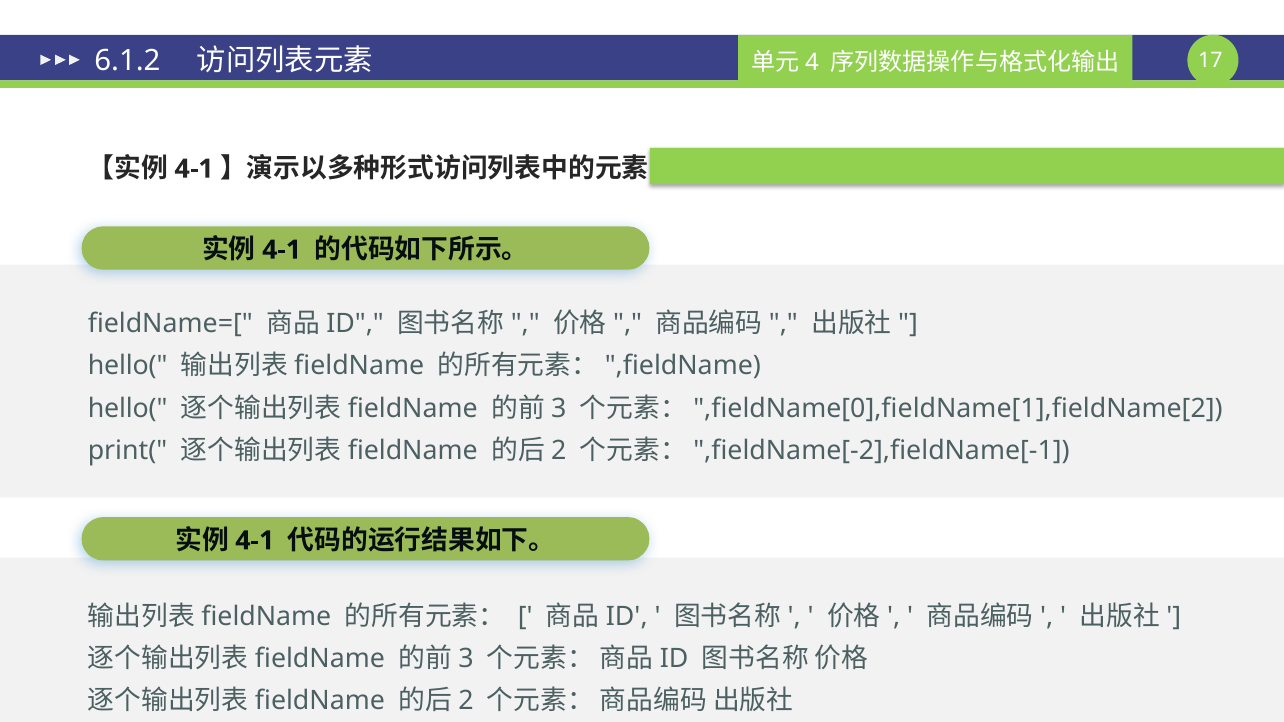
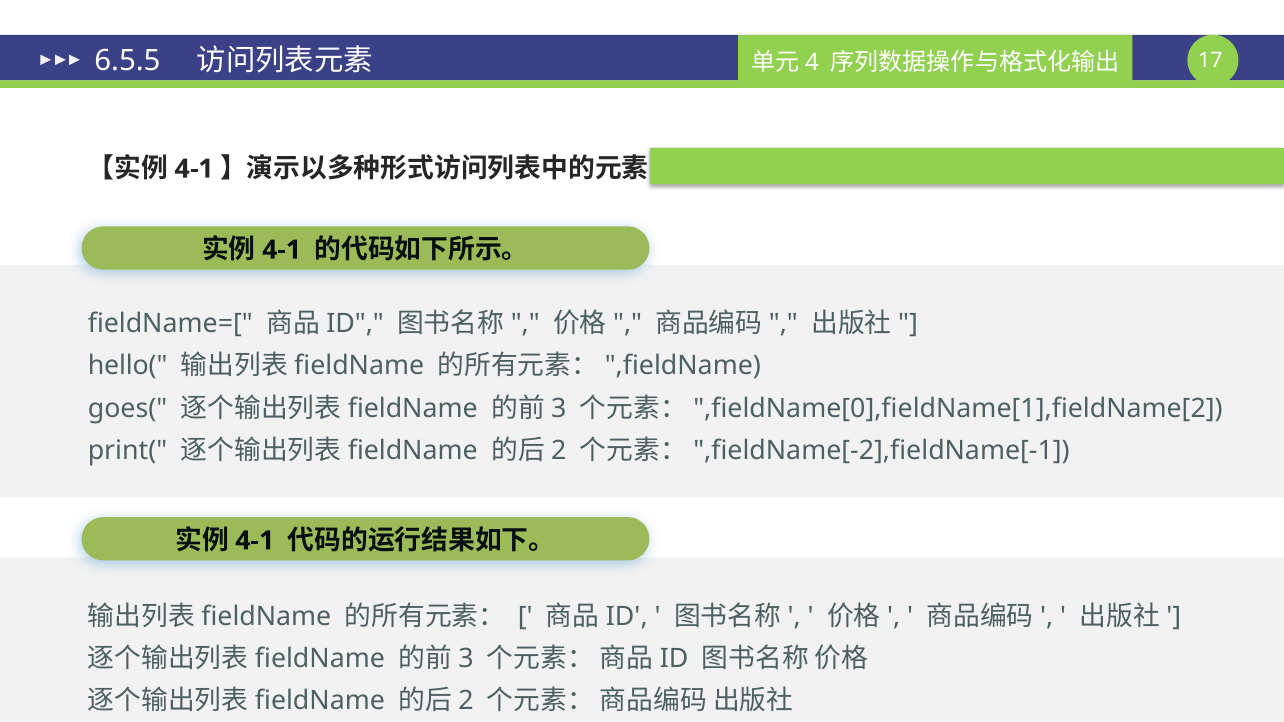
6.1.2: 6.1.2 -> 6.5.5 (127, 61)
hello(: hello( -> goes( (128, 408)
